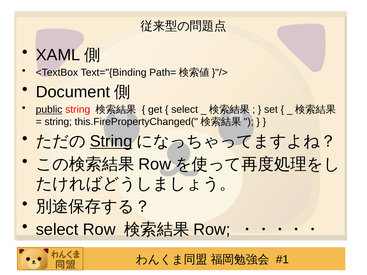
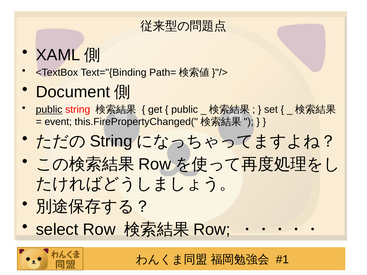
select: select -> public (185, 110)
string: string -> event (58, 122)
String underline: present -> none (111, 141)
